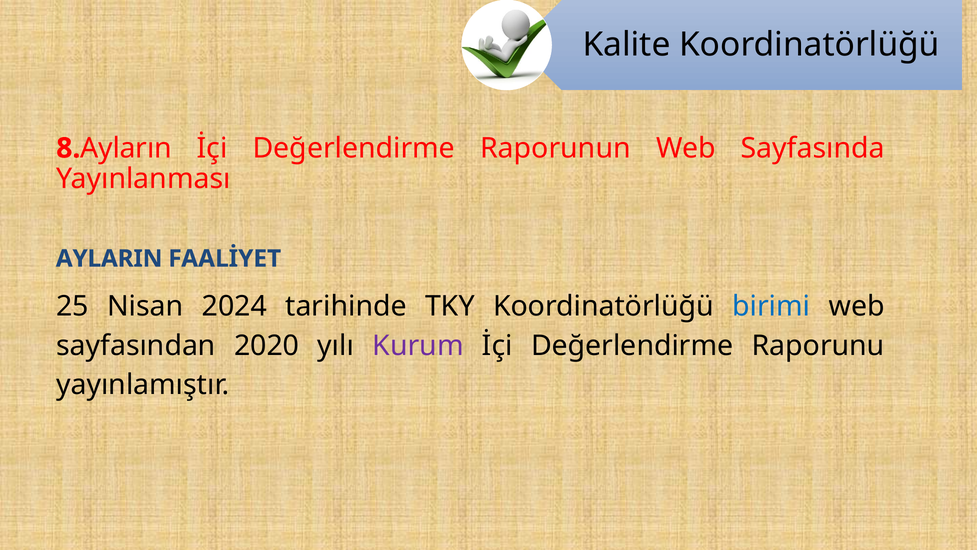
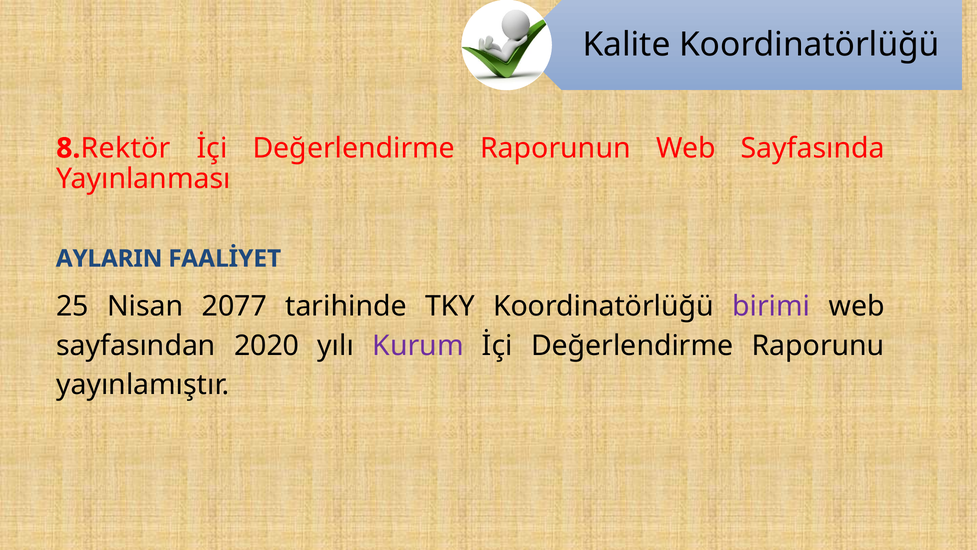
Ayların: Ayların -> Rektör (126, 148)
2024: 2024 -> 2077 (234, 306)
birimi colour: blue -> purple (771, 306)
